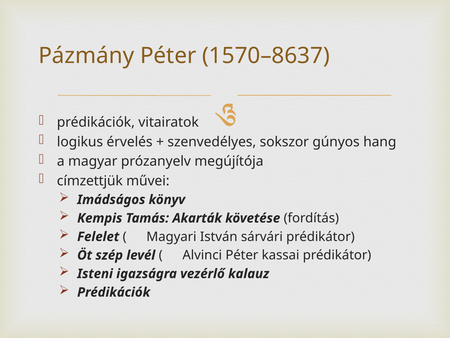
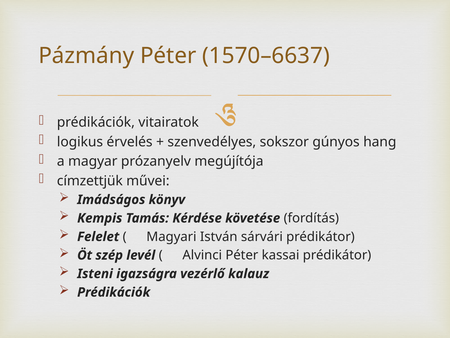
1570–8637: 1570–8637 -> 1570–6637 (266, 56)
Akarták: Akarták -> Kérdése (197, 218)
